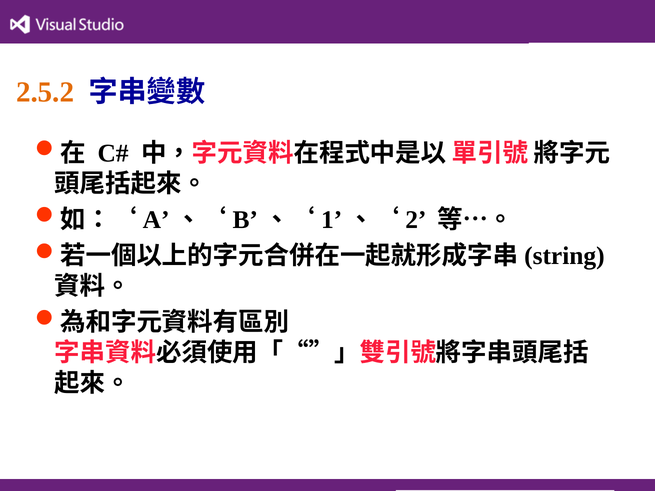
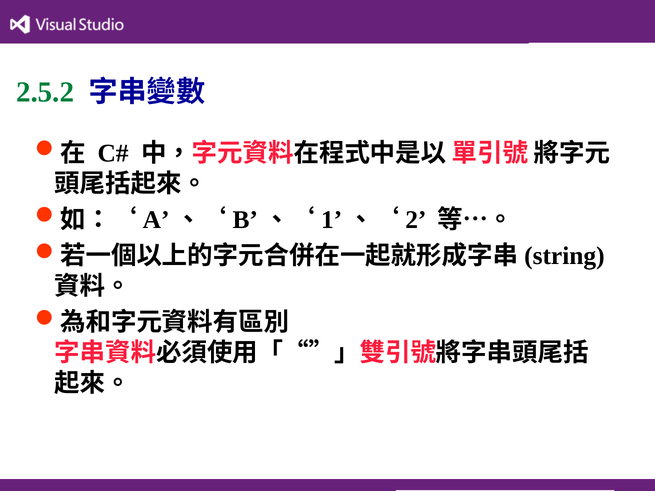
2.5.2 colour: orange -> green (45, 92)
